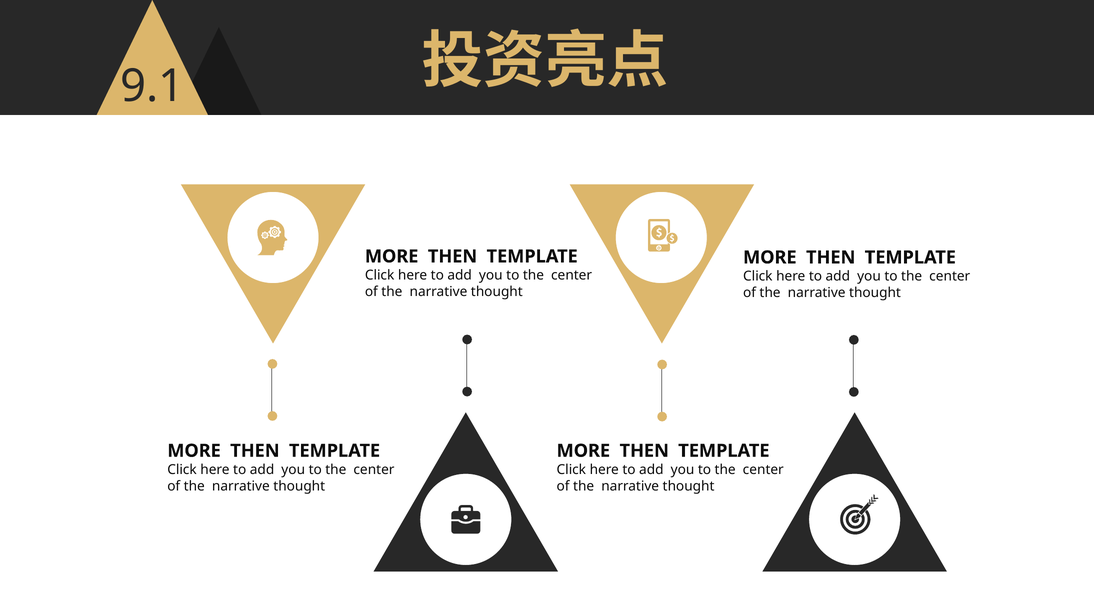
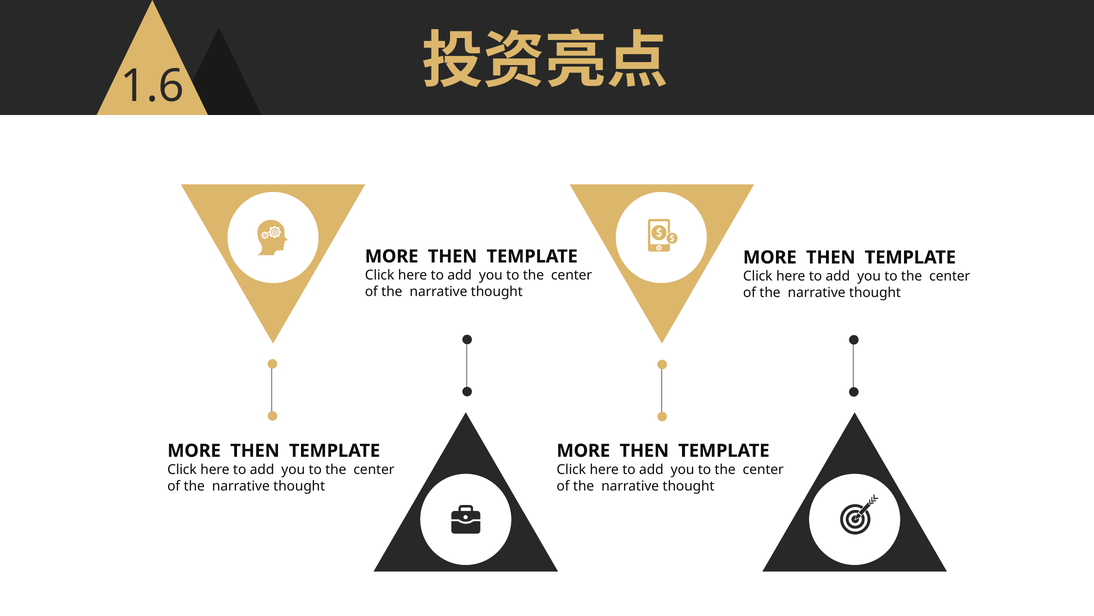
9.1: 9.1 -> 1.6 (152, 86)
